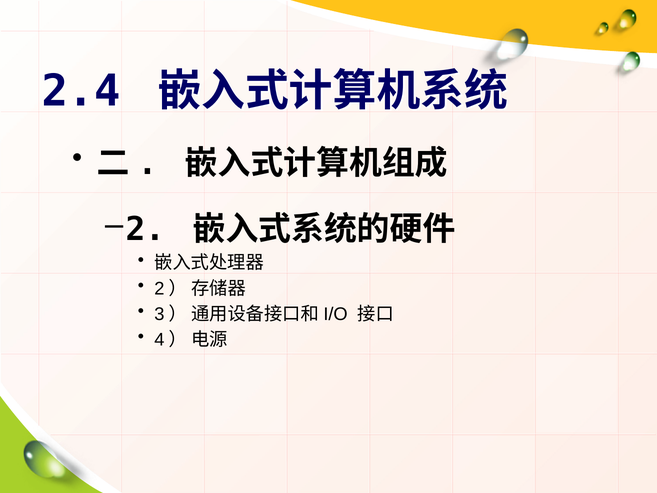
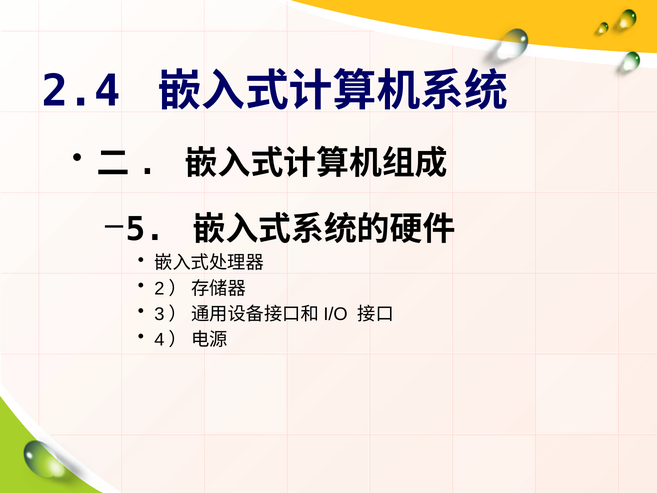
2: 2 -> 5 (145, 230)
